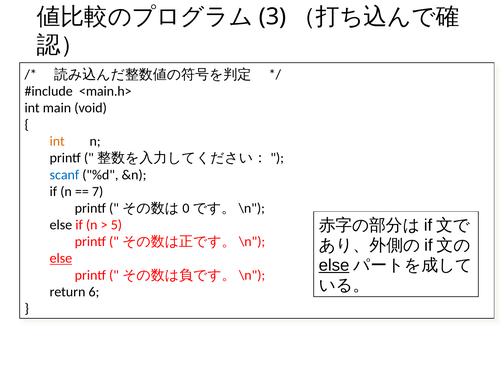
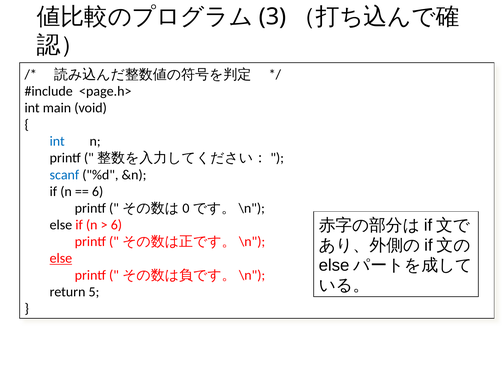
<main.h>: <main.h> -> <page.h> (105, 91)
int colour: orange -> blue (57, 142)
7: 7 -> 6 (98, 192)
5: 5 -> 6 (116, 225)
else underline: present -> none (334, 266)
6: 6 -> 5 (94, 292)
